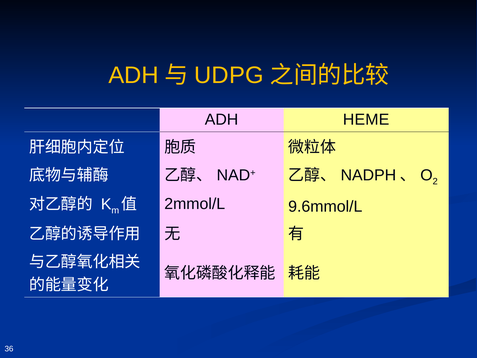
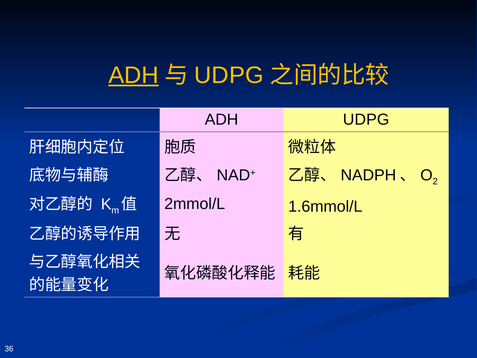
ADH underline: none -> present (134, 75)
ADH HEME: HEME -> UDPG (366, 119)
9.6mmol/L: 9.6mmol/L -> 1.6mmol/L (325, 206)
